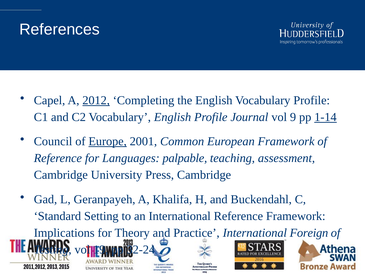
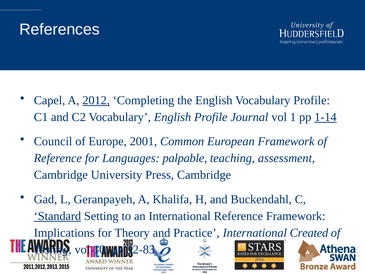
9: 9 -> 1 (293, 117)
Europe underline: present -> none (108, 141)
Standard underline: none -> present (57, 216)
Foreign: Foreign -> Created (309, 233)
19: 19 -> 10 (101, 249)
32-24: 32-24 -> 32-83 (141, 249)
